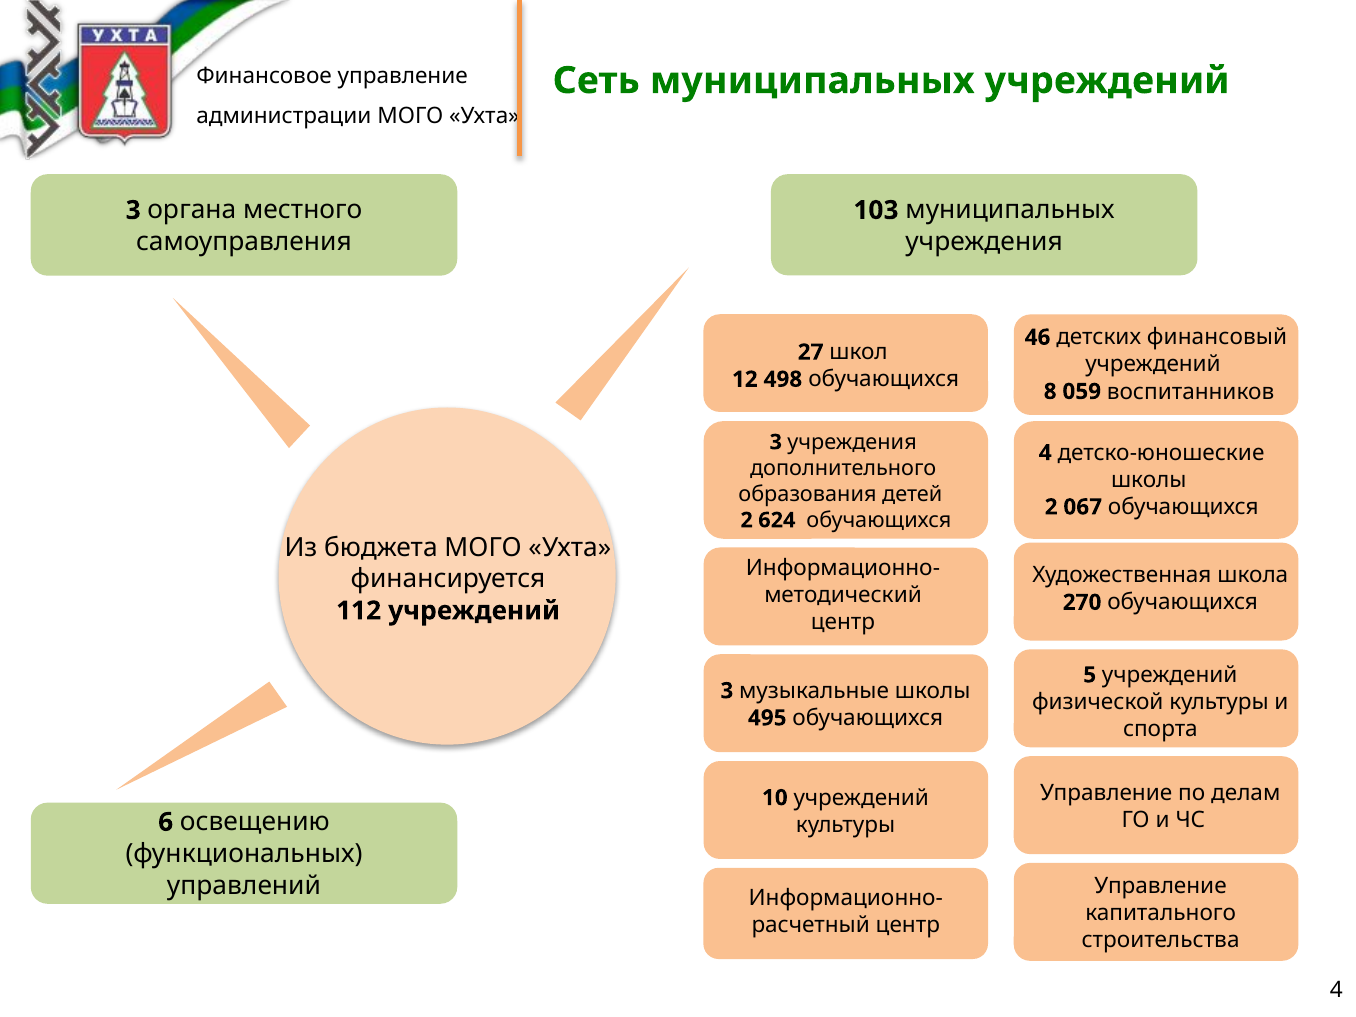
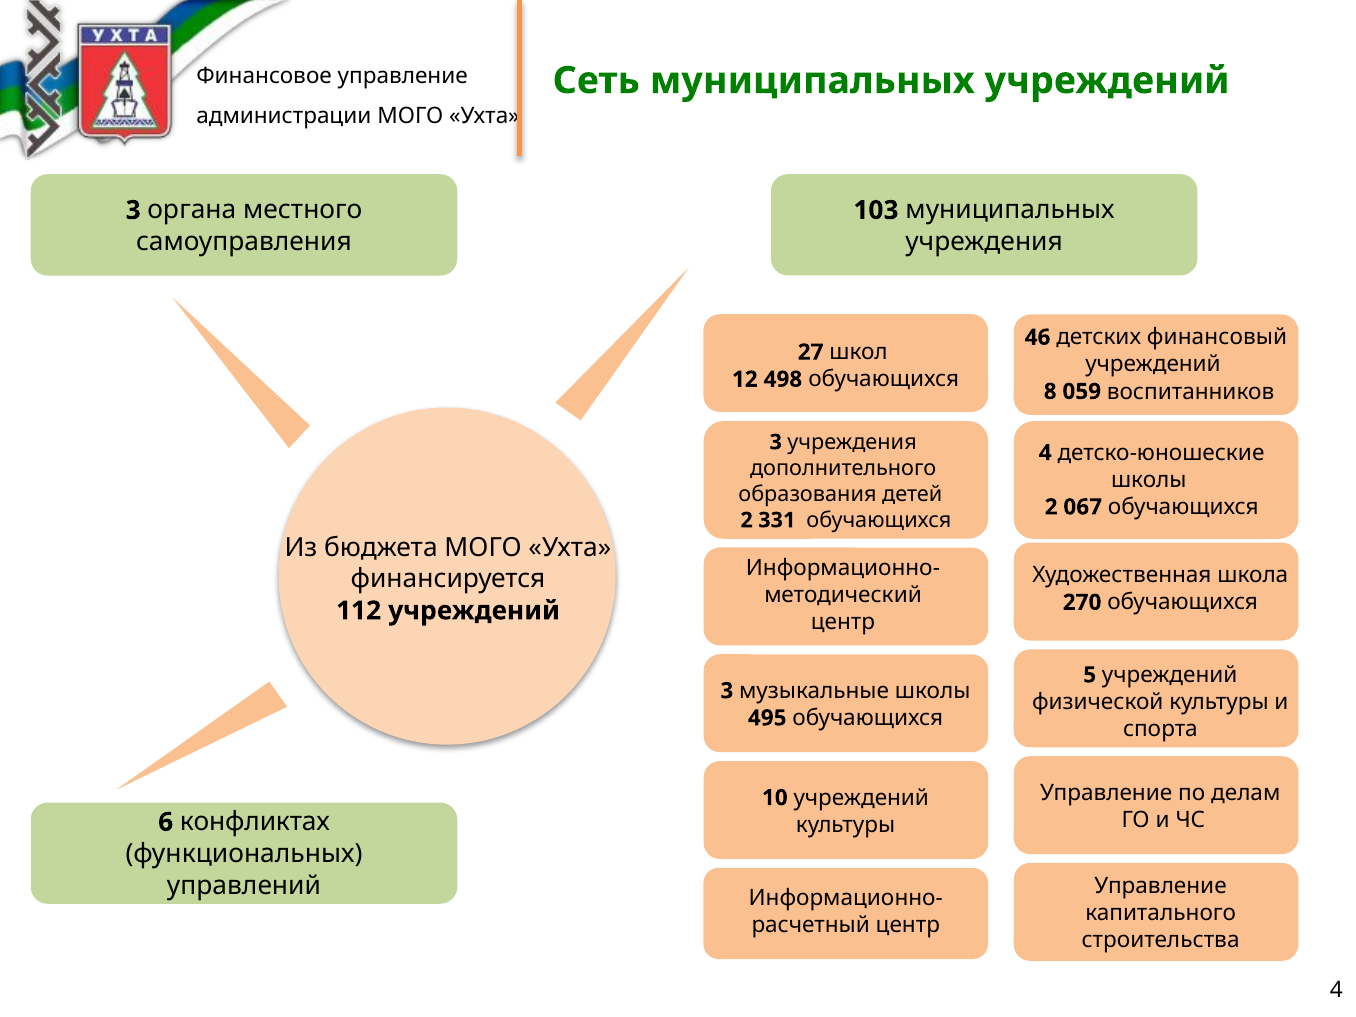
624: 624 -> 331 (777, 520)
освещению: освещению -> конфликтах (255, 822)
